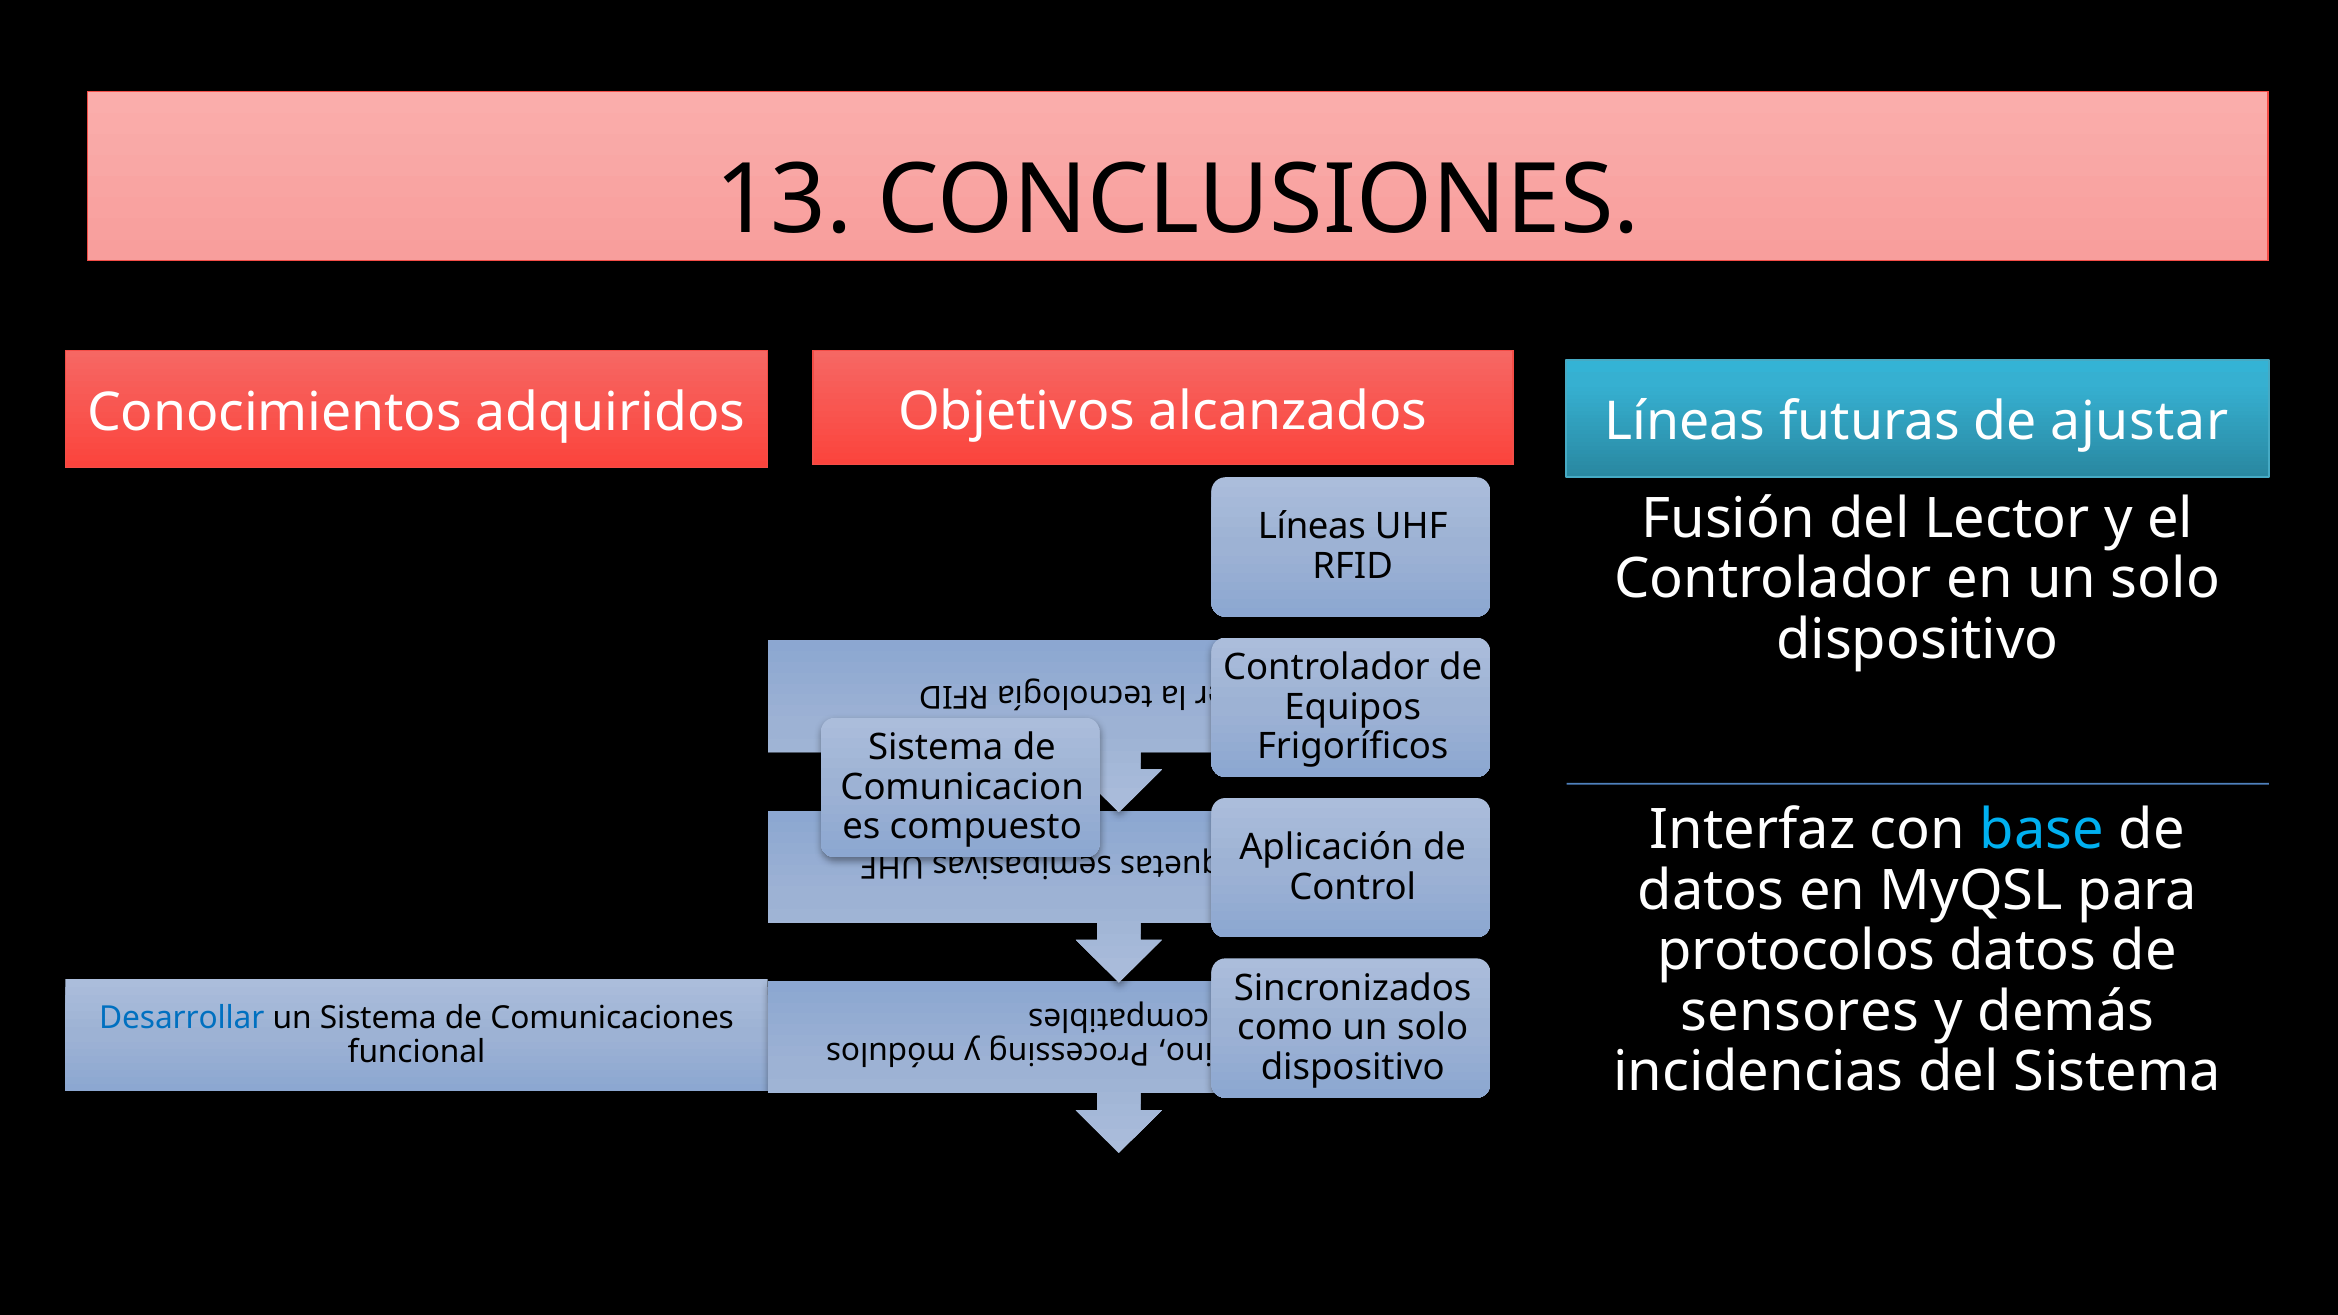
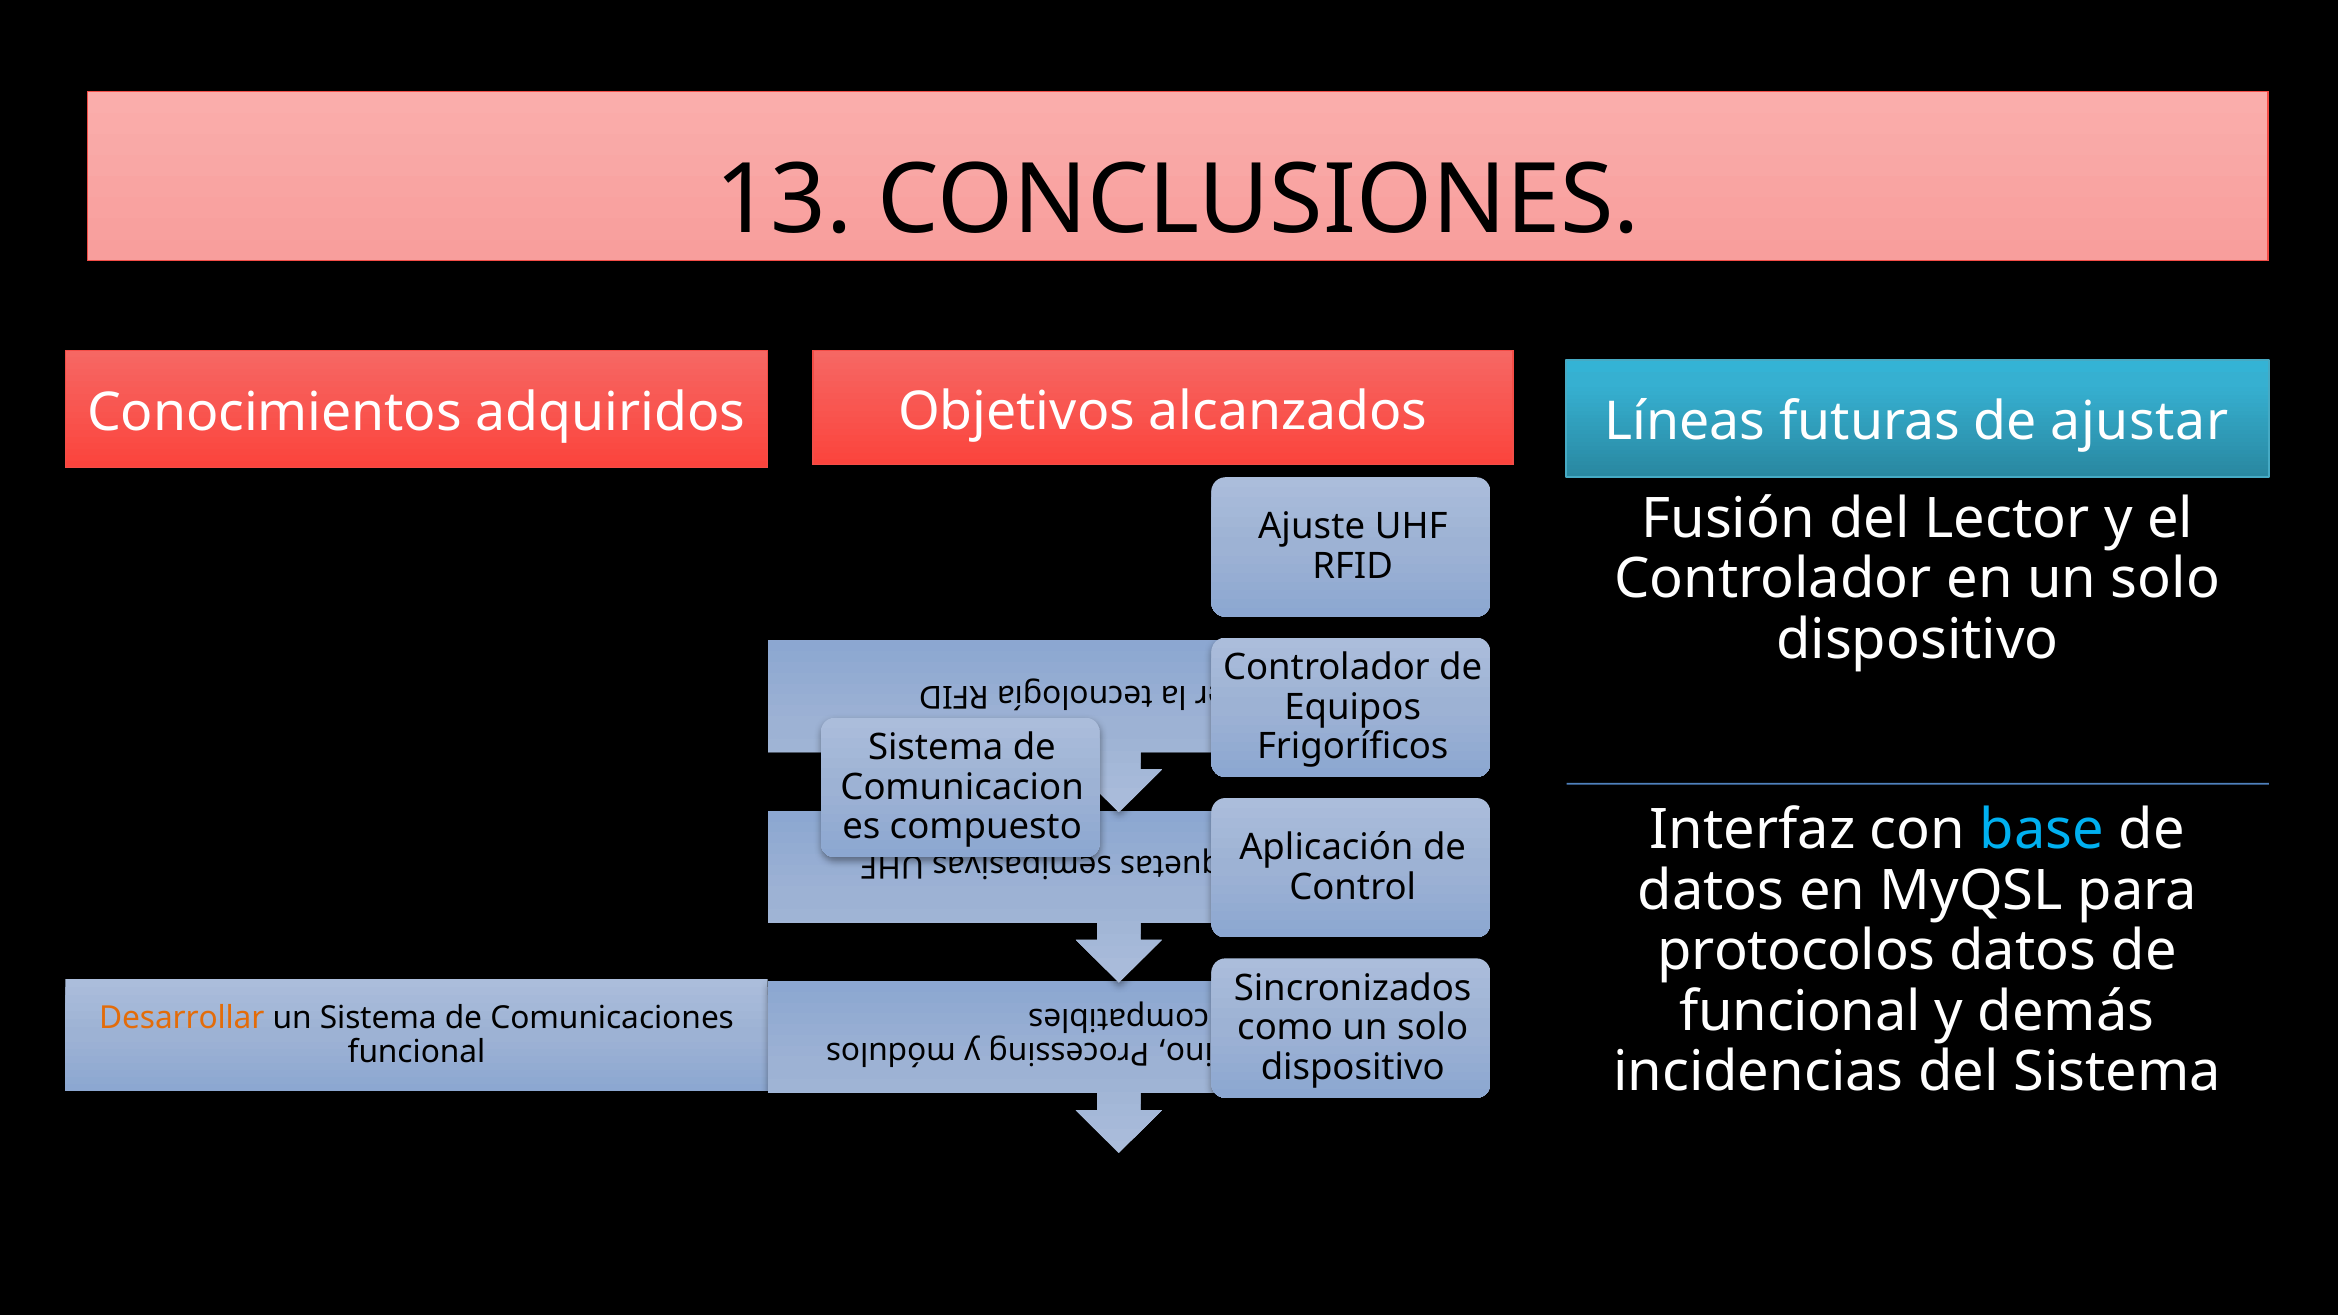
Líneas: Líneas -> Ajuste (1312, 527)
sensores: sensores -> funcional (1800, 1012)
Desarrollar colour: blue -> orange (182, 1018)
